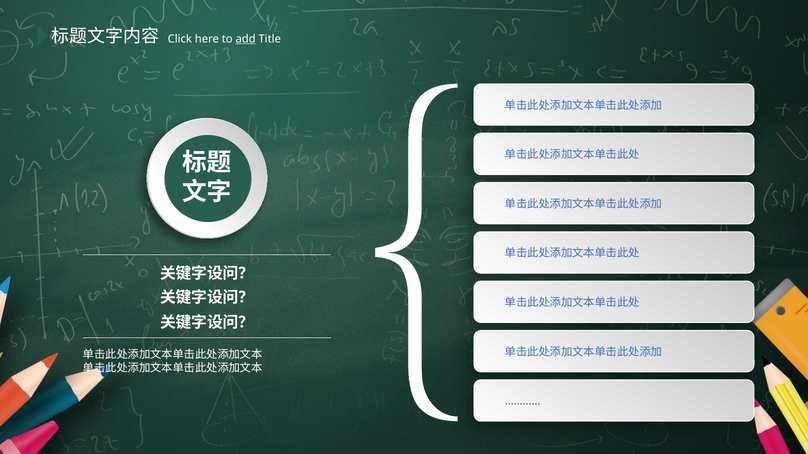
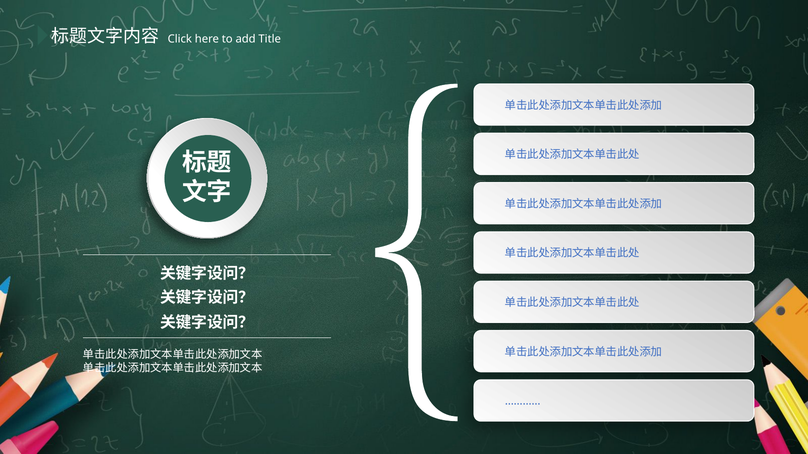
add underline: present -> none (246, 39)
